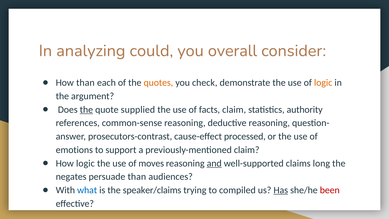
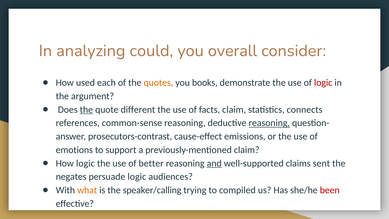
How than: than -> used (85, 83)
check: check -> books (205, 83)
logic colour: orange -> red (323, 83)
supplied: supplied -> different (138, 109)
authority: authority -> connects (305, 109)
reasoning underline: none -> present (269, 123)
processed: processed -> emissions (245, 136)
moves: moves -> better (151, 163)
long: long -> sent (321, 163)
persuade than: than -> logic (137, 177)
what colour: blue -> orange (87, 190)
speaker/claims: speaker/claims -> speaker/calling (152, 190)
Has underline: present -> none (281, 190)
